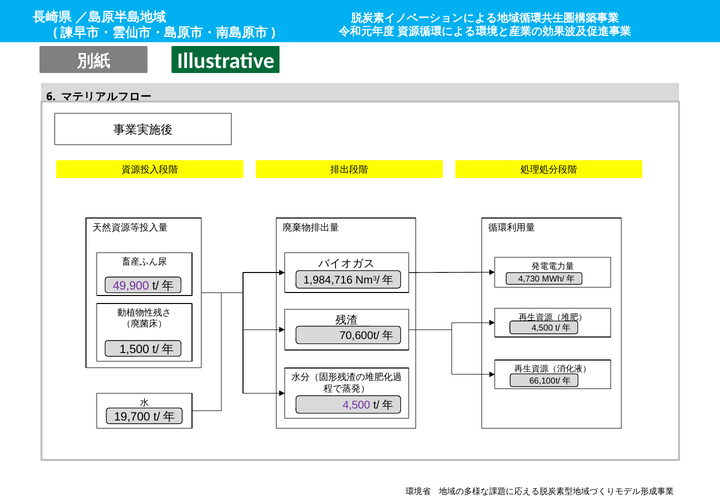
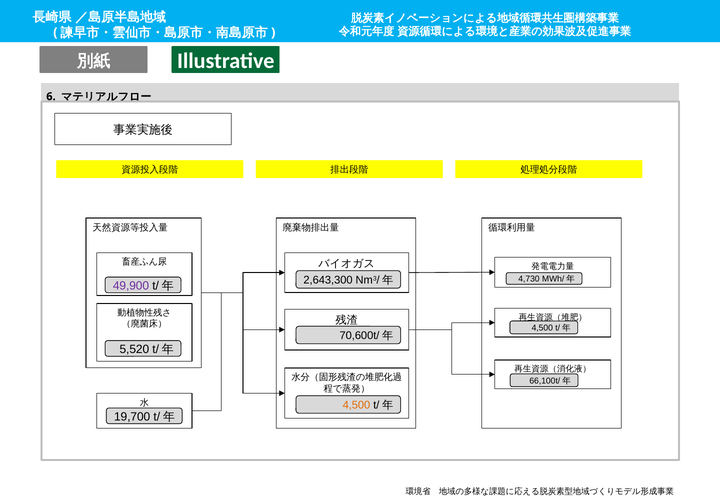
1,984,716: 1,984,716 -> 2,643,300 (328, 280)
1,500: 1,500 -> 5,520 (134, 349)
4,500 colour: purple -> orange (356, 405)
